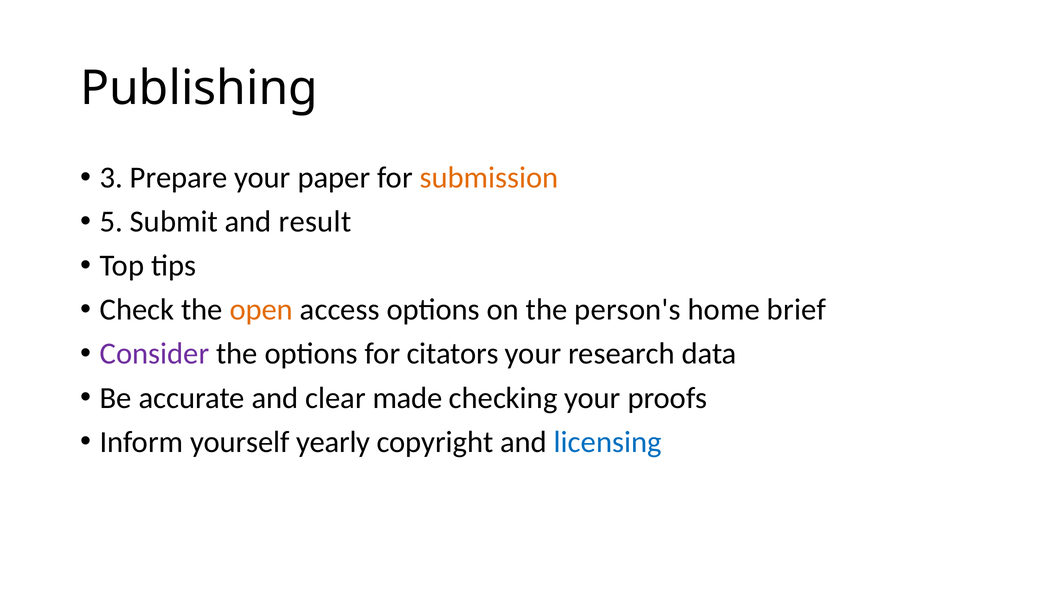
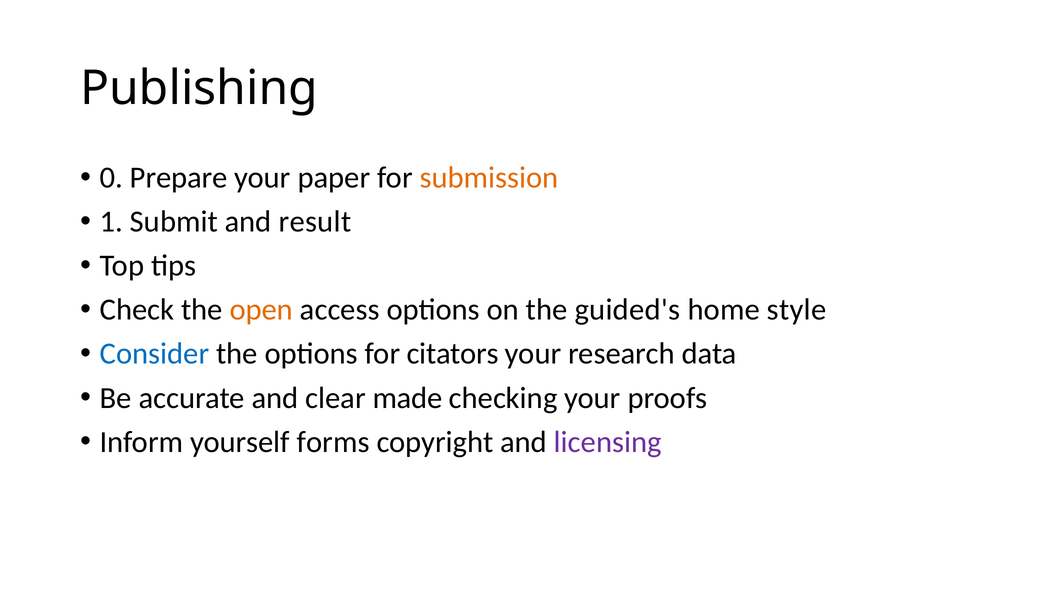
3: 3 -> 0 (111, 178)
5: 5 -> 1 (111, 222)
person's: person's -> guided's (627, 310)
brief: brief -> style (797, 310)
Consider colour: purple -> blue (155, 354)
yearly: yearly -> forms (333, 442)
licensing colour: blue -> purple (608, 442)
